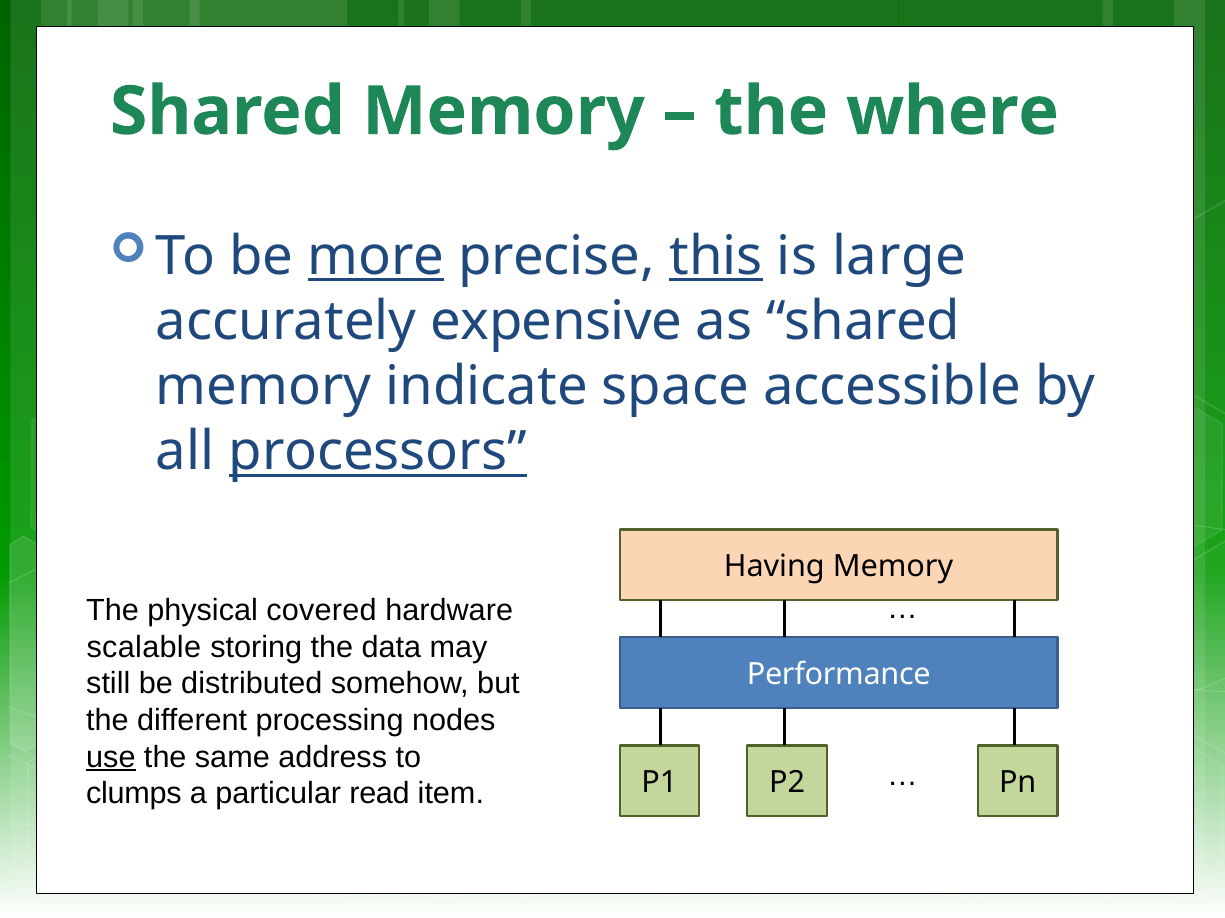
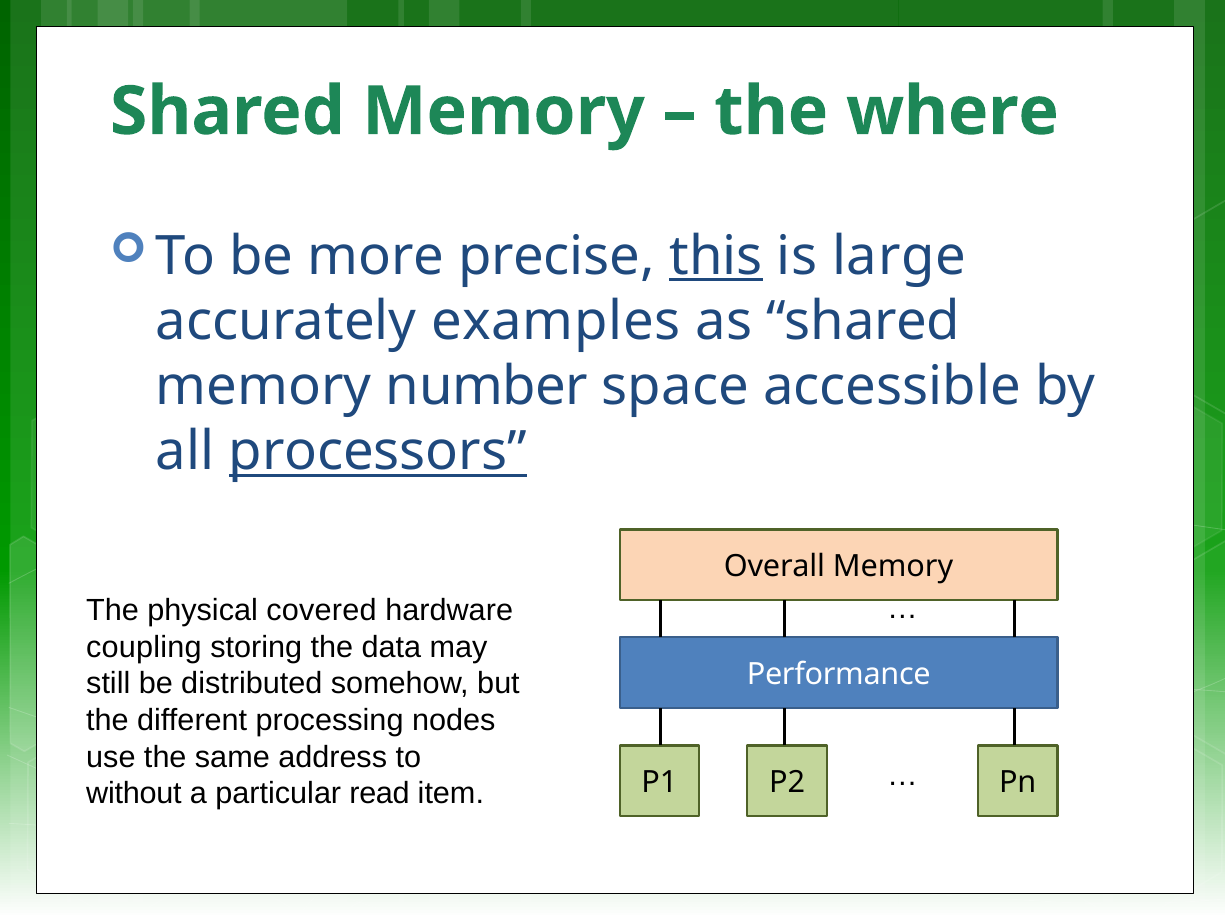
more underline: present -> none (376, 256)
expensive: expensive -> examples (556, 322)
indicate: indicate -> number (487, 387)
Having: Having -> Overall (774, 567)
scalable: scalable -> coupling (144, 648)
use underline: present -> none (111, 758)
clumps: clumps -> without (134, 795)
